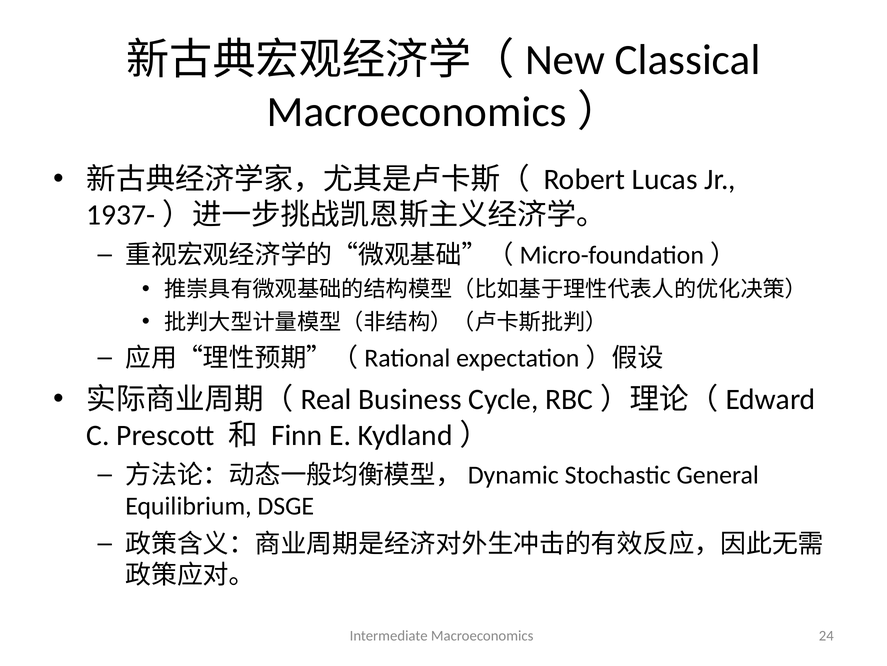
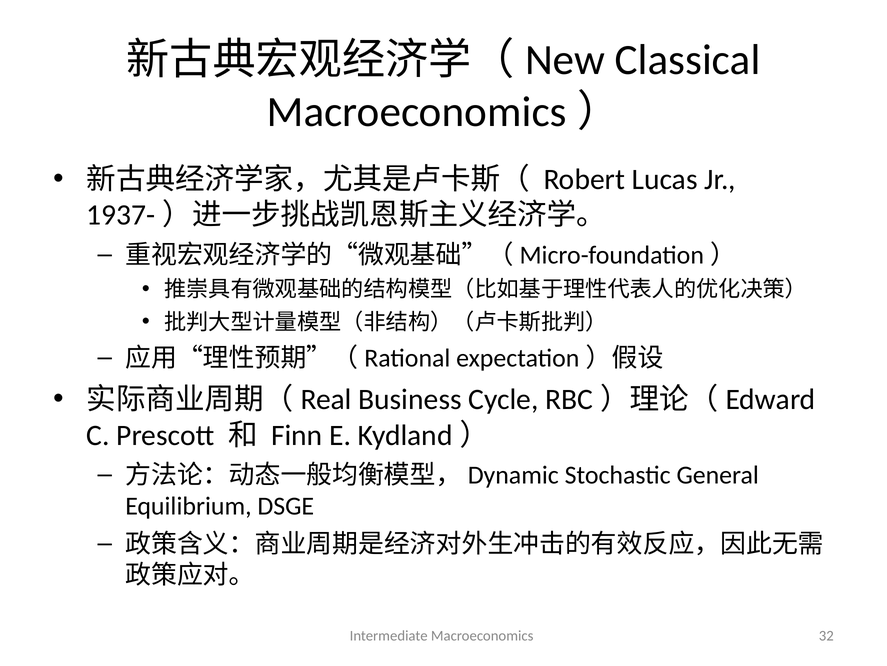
24: 24 -> 32 (826, 635)
